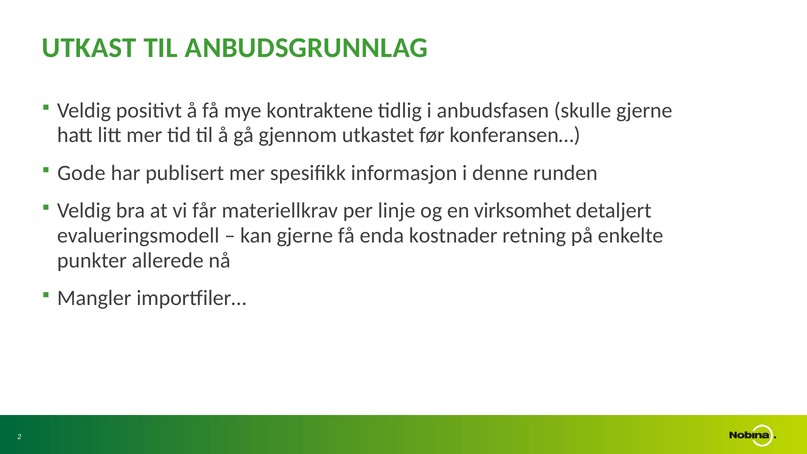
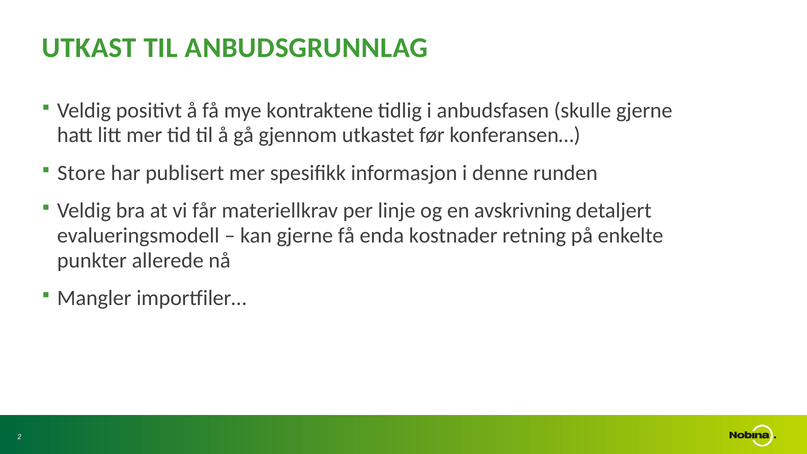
Gode: Gode -> Store (81, 173)
virksomhet: virksomhet -> avskrivning (523, 210)
